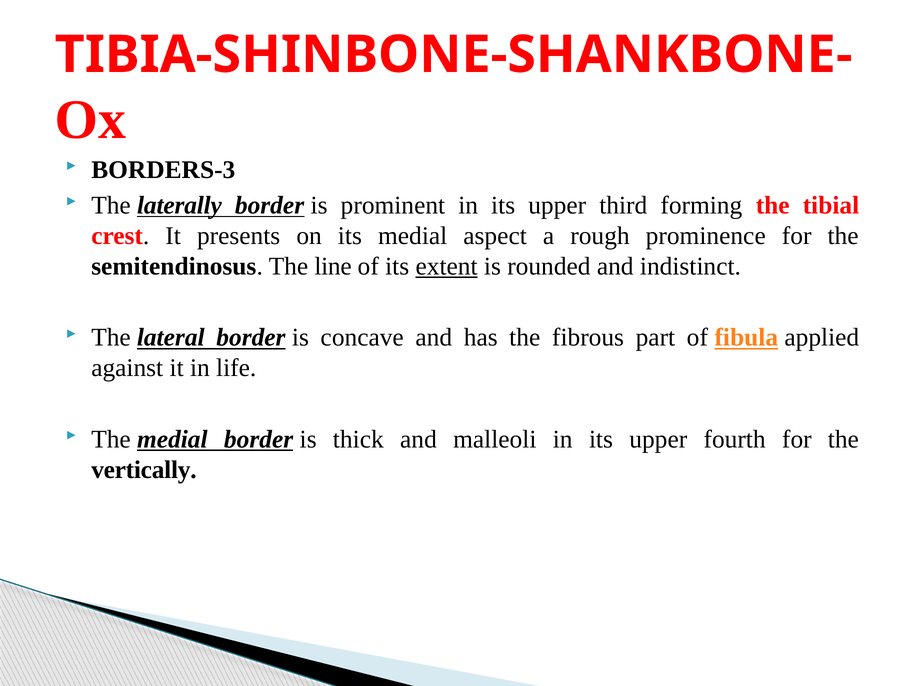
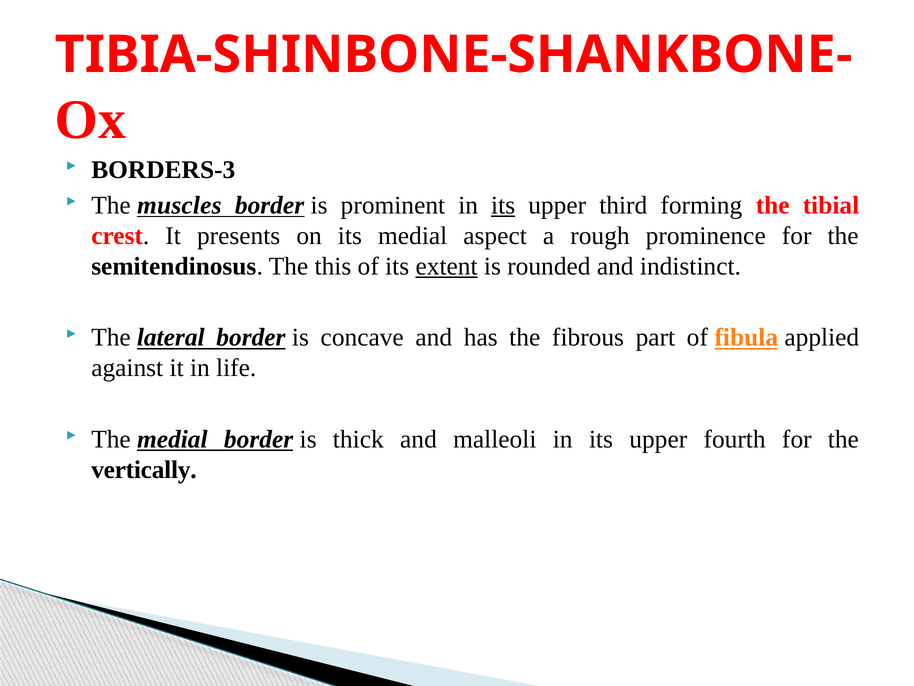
laterally: laterally -> muscles (179, 205)
its underline: none -> present (503, 205)
line: line -> this (333, 266)
